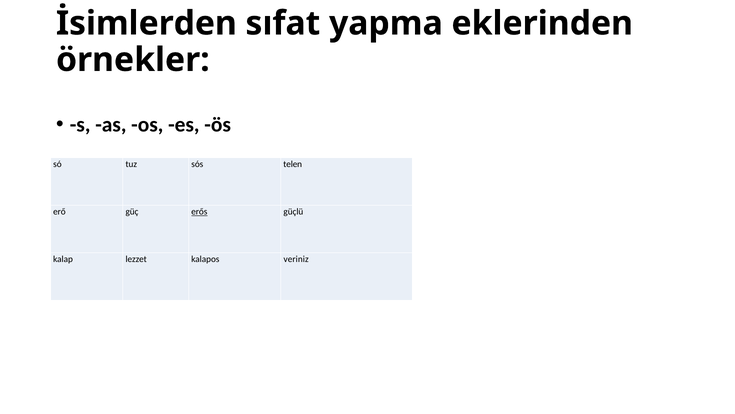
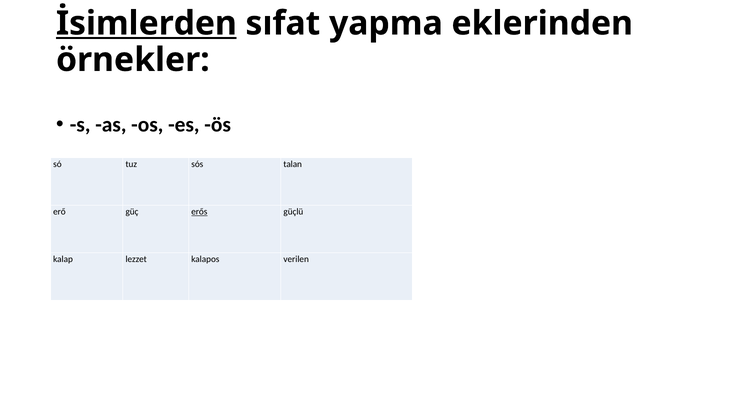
İsimlerden underline: none -> present (146, 23)
telen: telen -> talan (293, 164)
veriniz: veriniz -> verilen (296, 259)
